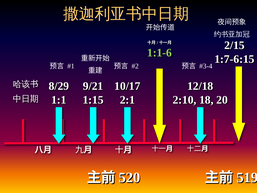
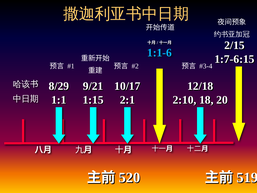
1:1-6 colour: light green -> light blue (160, 53)
